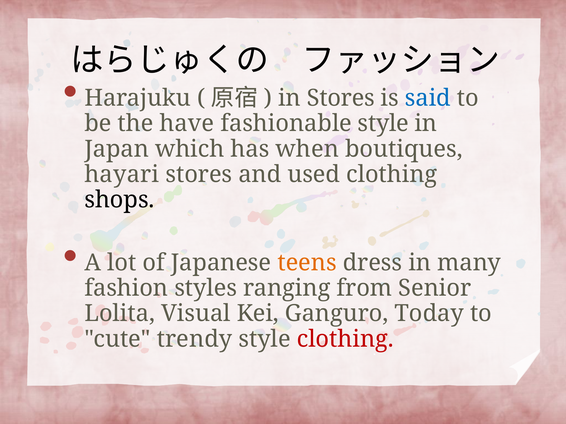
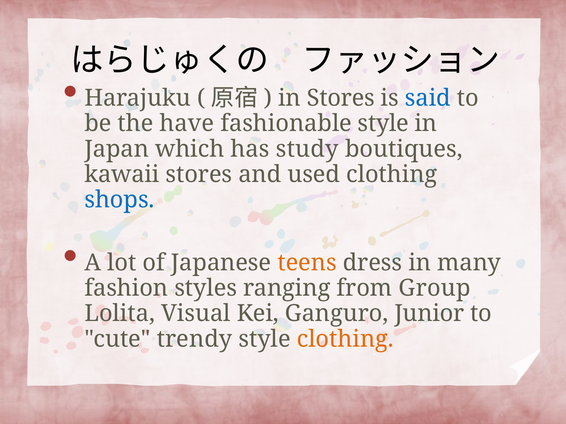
when: when -> study (307, 149)
hayari: hayari -> kawaii (122, 175)
shops colour: black -> blue (119, 200)
Senior: Senior -> Group (435, 288)
Today: Today -> Junior (429, 314)
clothing colour: red -> orange (345, 339)
